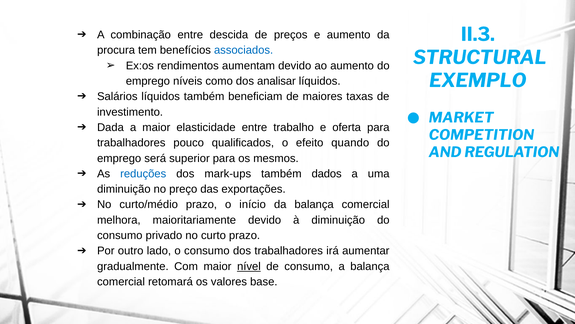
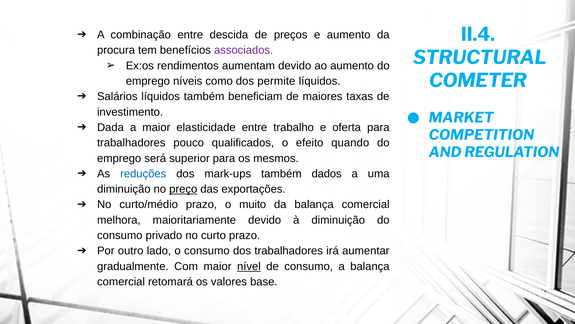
II.3: II.3 -> II.4 (478, 35)
associados colour: blue -> purple (244, 50)
EXEMPLO: EXEMPLO -> COMETER (478, 81)
analisar: analisar -> permite (276, 81)
preço underline: none -> present (183, 189)
início: início -> muito (253, 204)
